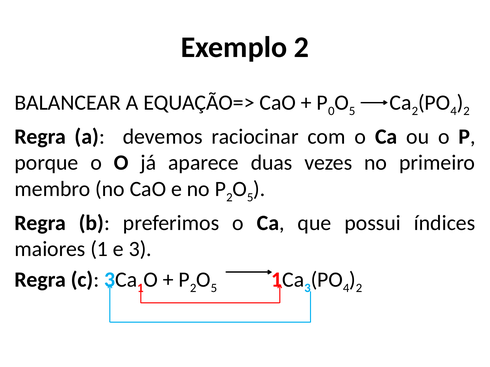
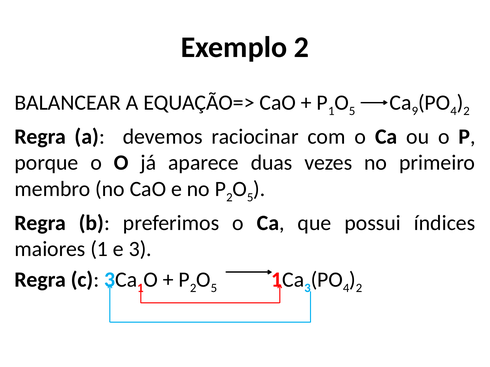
P 0: 0 -> 1 (331, 111)
Ca 2: 2 -> 9 (415, 111)
